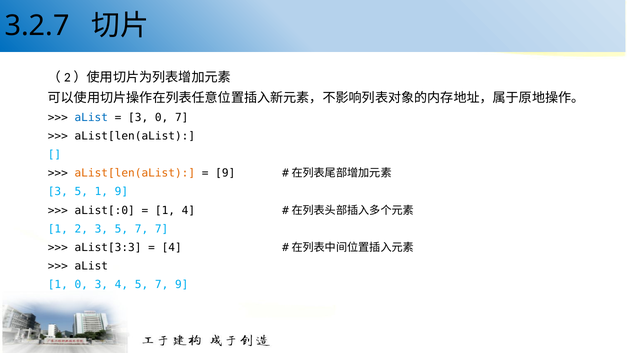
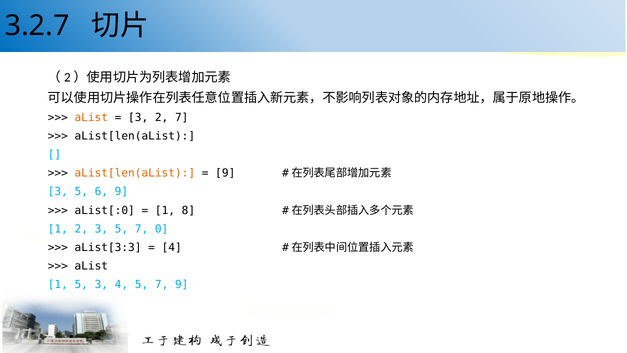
aList colour: blue -> orange (91, 118)
3 0: 0 -> 2 (162, 118)
5 1: 1 -> 6 (101, 192)
1 4: 4 -> 8 (188, 210)
7 7: 7 -> 0 (162, 229)
1 0: 0 -> 5 (81, 284)
